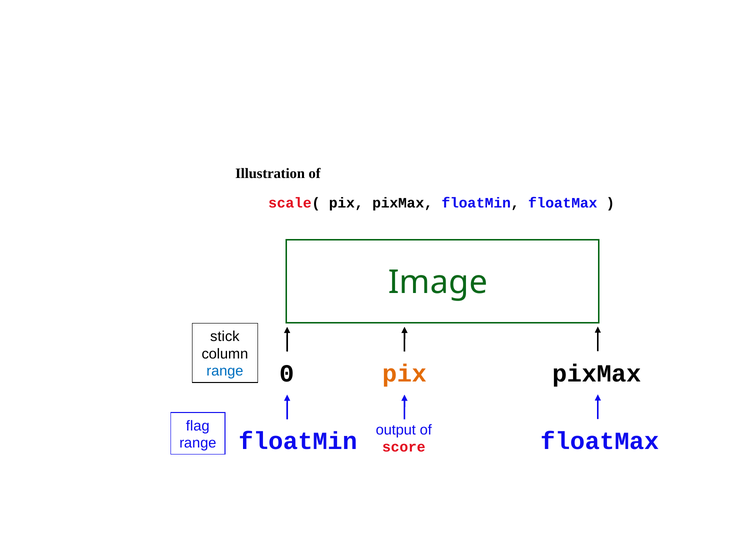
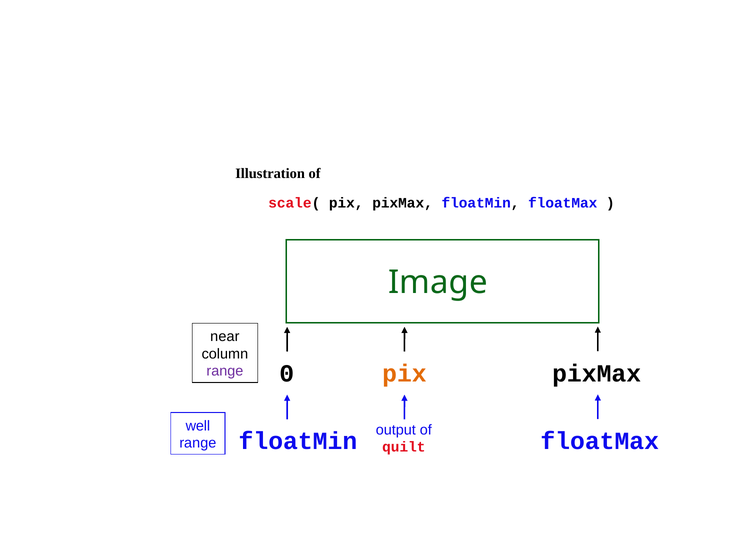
stick: stick -> near (225, 337)
range colour: blue -> purple (225, 372)
flag: flag -> well (198, 426)
score: score -> quilt (404, 448)
